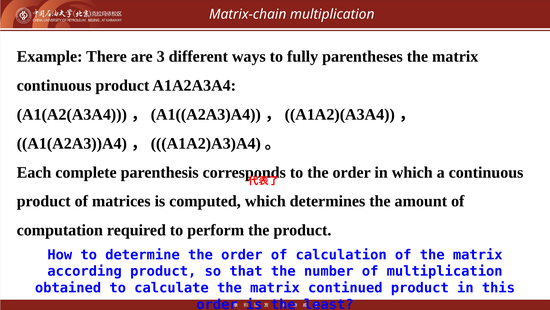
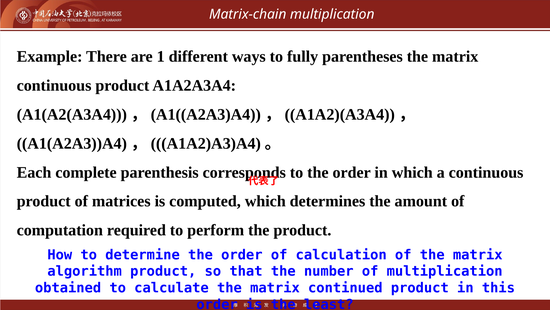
3: 3 -> 1 (161, 56)
according: according -> algorithm (85, 271)
